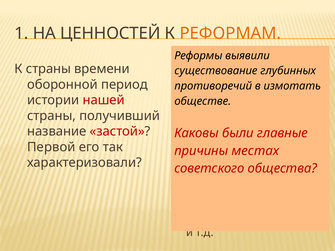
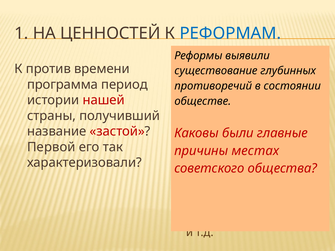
РЕФОРМАМ colour: orange -> blue (230, 33)
К страны: страны -> против (48, 69)
оборонной: оборонной -> программа (62, 85)
измотать: измотать -> состоянии (292, 86)
